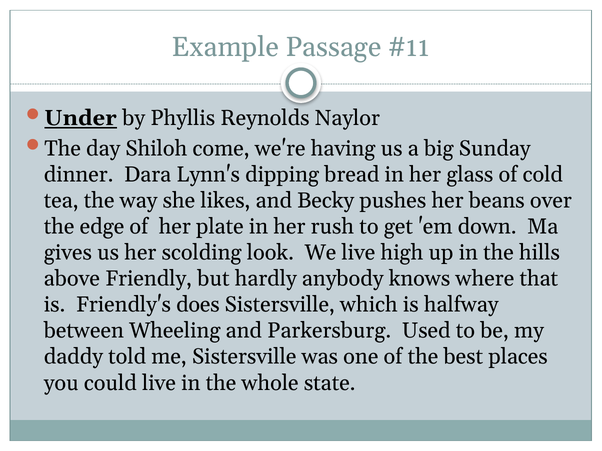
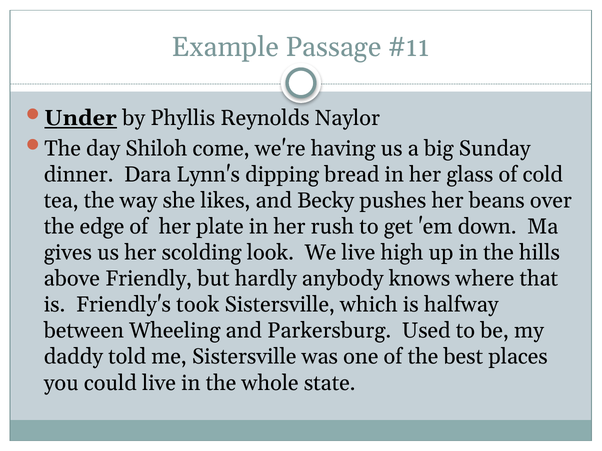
does: does -> took (198, 305)
